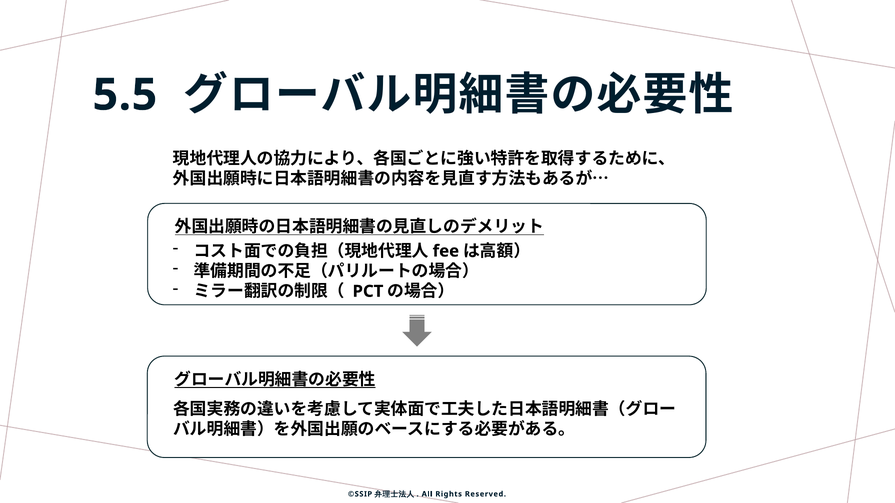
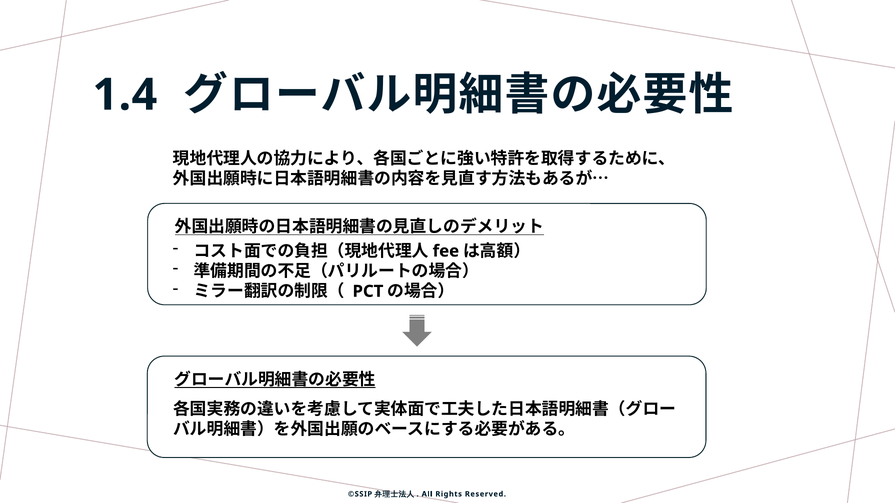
5.5: 5.5 -> 1.4 (125, 95)
